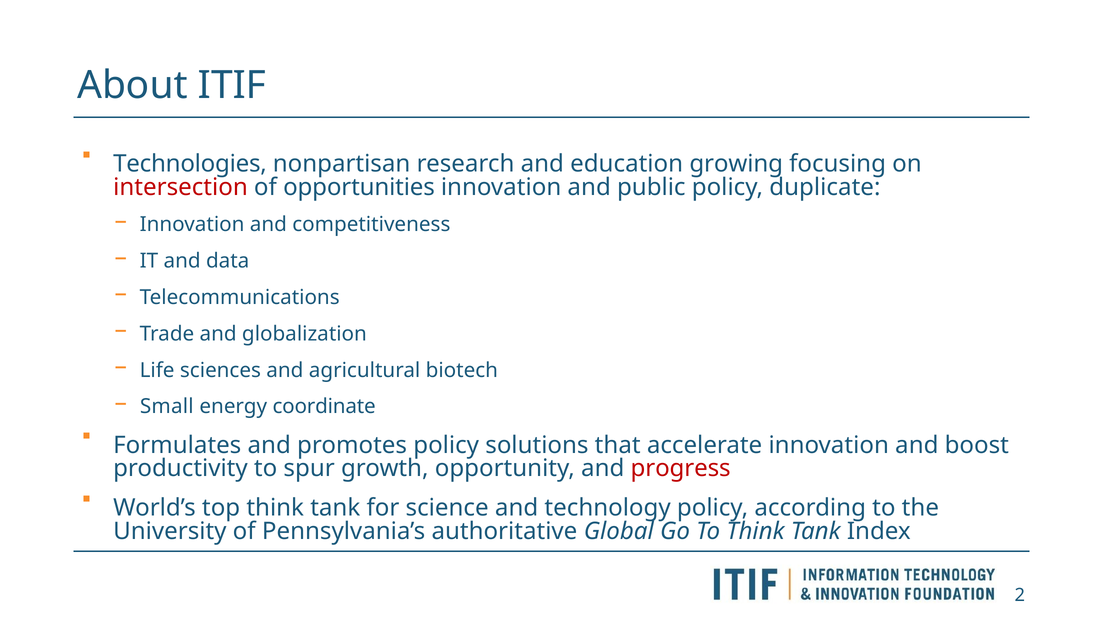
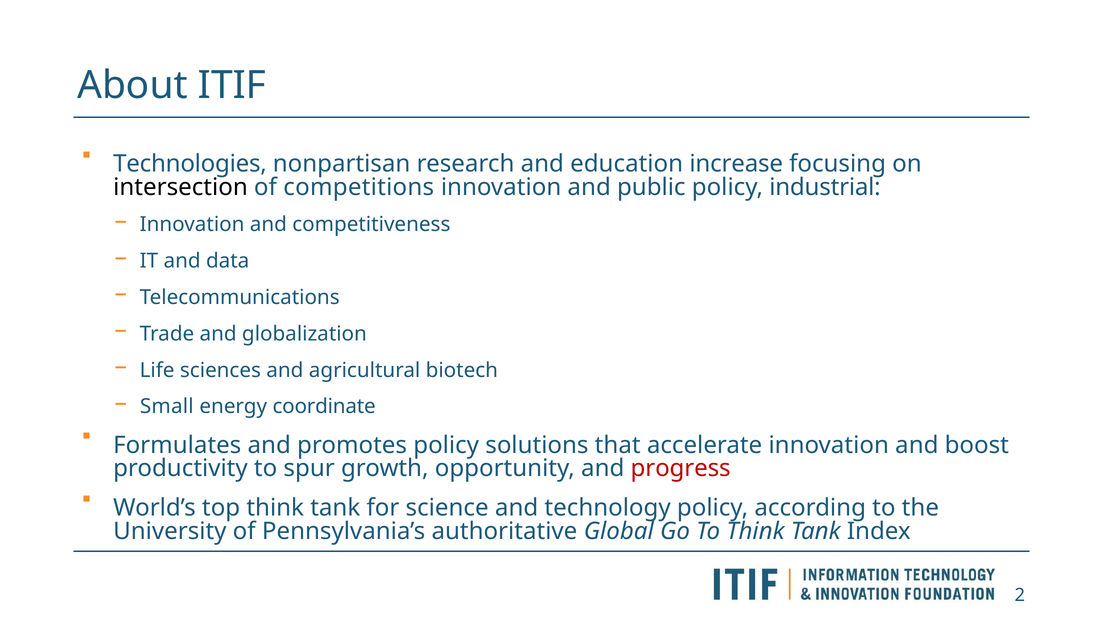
growing: growing -> increase (736, 164)
intersection colour: red -> black (181, 187)
opportunities: opportunities -> competitions (359, 187)
duplicate: duplicate -> industrial (825, 187)
